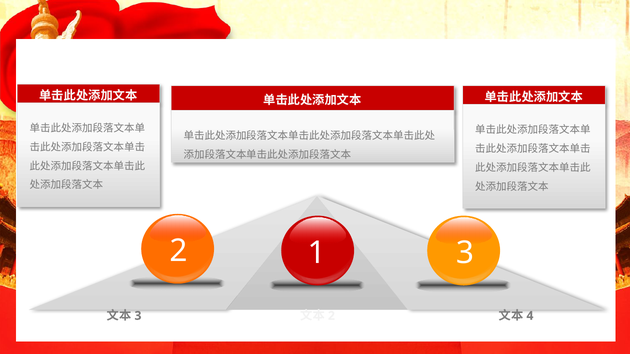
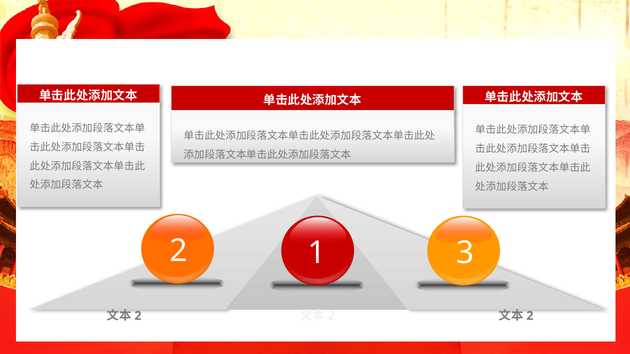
3: 3 -> 2 (138, 316)
4: 4 -> 2 (530, 316)
